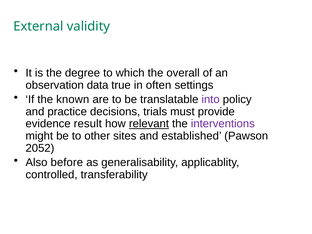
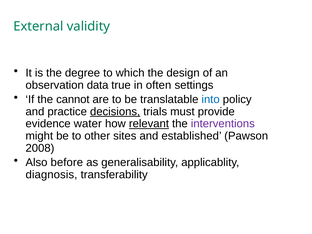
overall: overall -> design (183, 73)
known: known -> cannot (73, 99)
into colour: purple -> blue (211, 99)
decisions underline: none -> present (115, 112)
result: result -> water (88, 124)
2052: 2052 -> 2008 (40, 148)
controlled: controlled -> diagnosis (51, 175)
